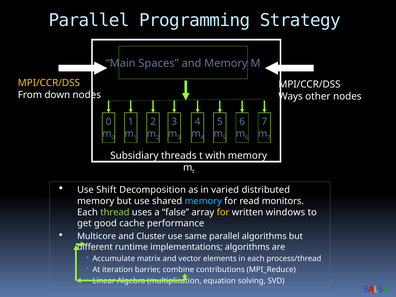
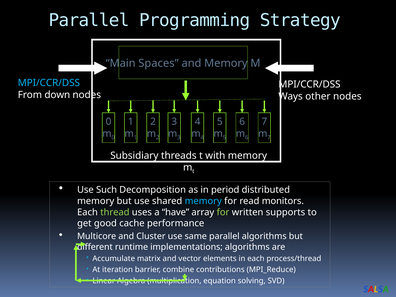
MPI/CCR/DSS colour: yellow -> light blue (49, 83)
Shift: Shift -> Such (107, 190)
varied: varied -> period (225, 190)
false: false -> have (176, 212)
for colour: yellow -> light green (223, 212)
windows: windows -> supports (285, 212)
